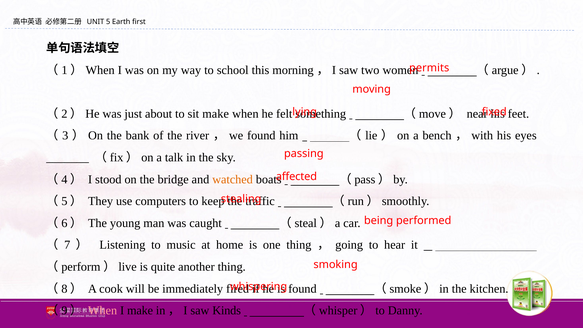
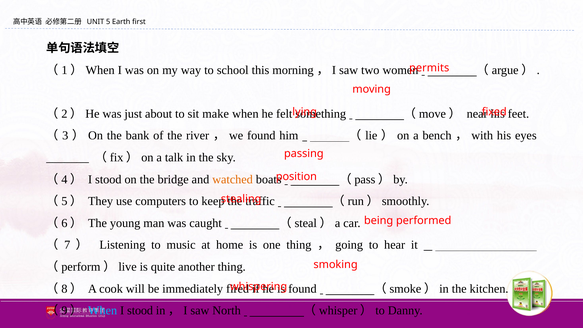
affected: affected -> position (296, 177)
When colour: pink -> light blue (103, 311)
make: make -> stood (140, 311)
Kinds: Kinds -> North (227, 311)
